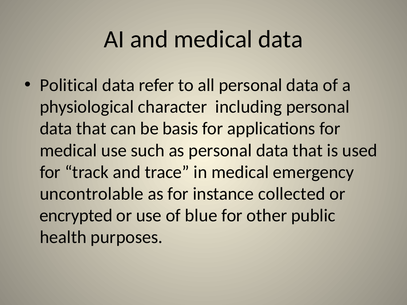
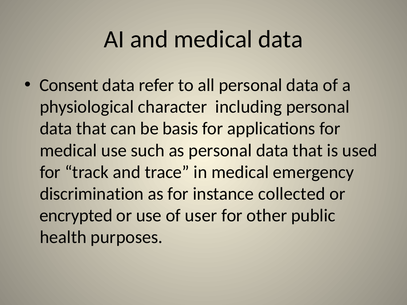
Political: Political -> Consent (69, 85)
uncontrolable: uncontrolable -> discrimination (92, 194)
blue: blue -> user (201, 216)
